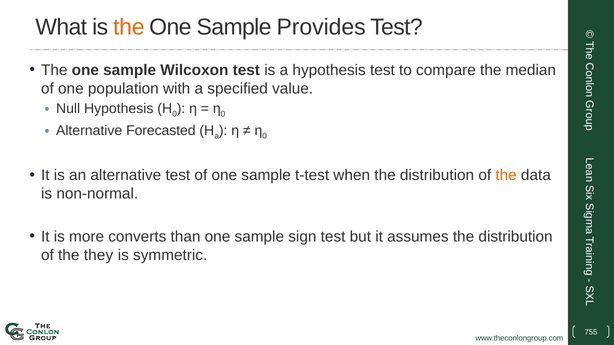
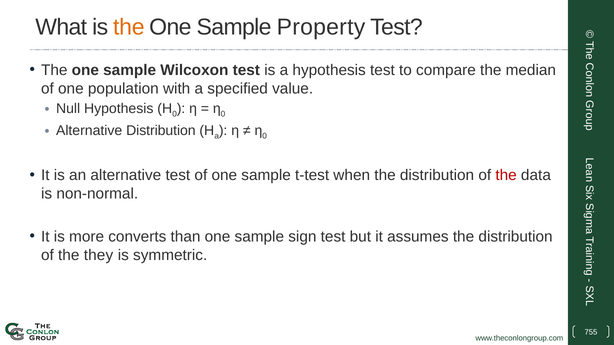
Provides: Provides -> Property (321, 27)
Alternative Forecasted: Forecasted -> Distribution (161, 131)
the colour: orange -> red (506, 176)
